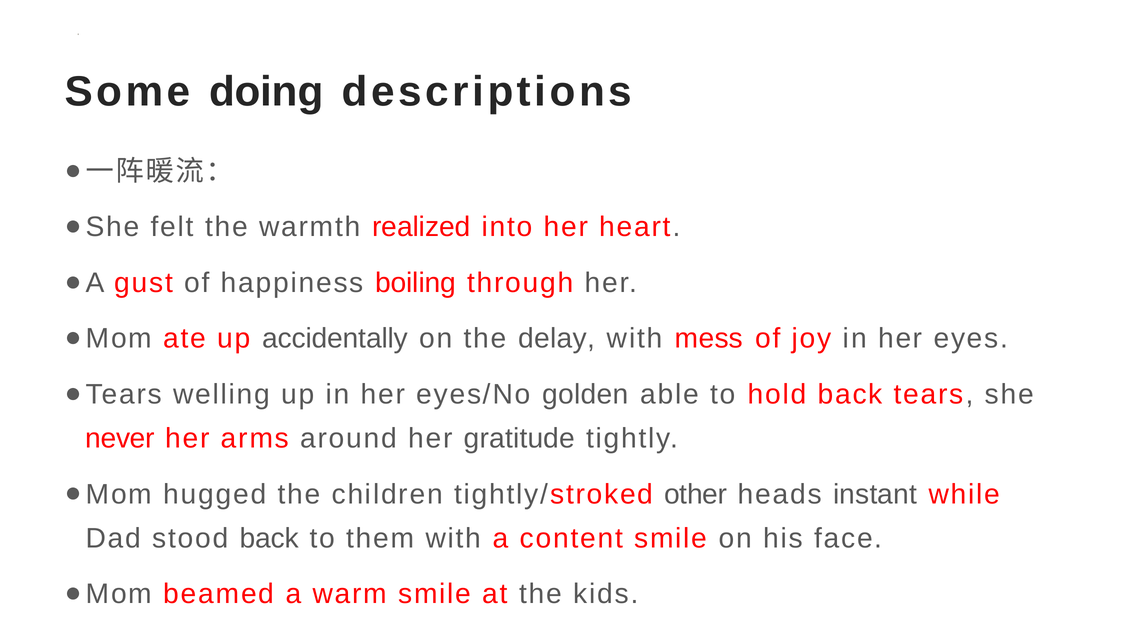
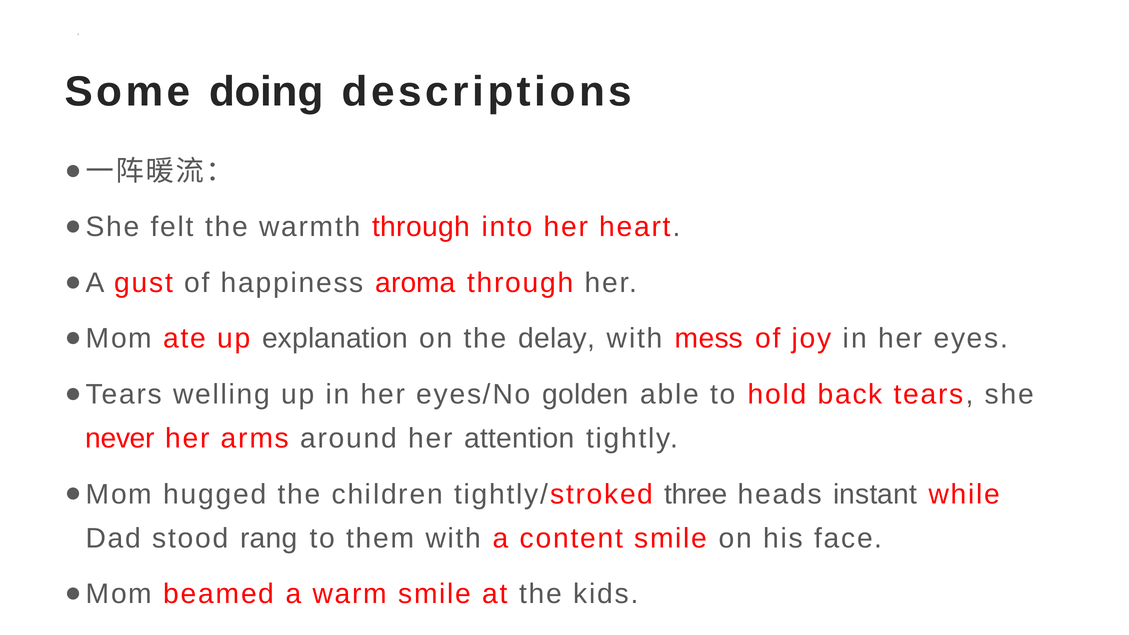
warmth realized: realized -> through (421, 227)
boiling: boiling -> aroma (415, 283)
accidentally: accidentally -> explanation (335, 339)
gratitude: gratitude -> attention (519, 438)
other: other -> three (696, 494)
stood back: back -> rang (269, 538)
